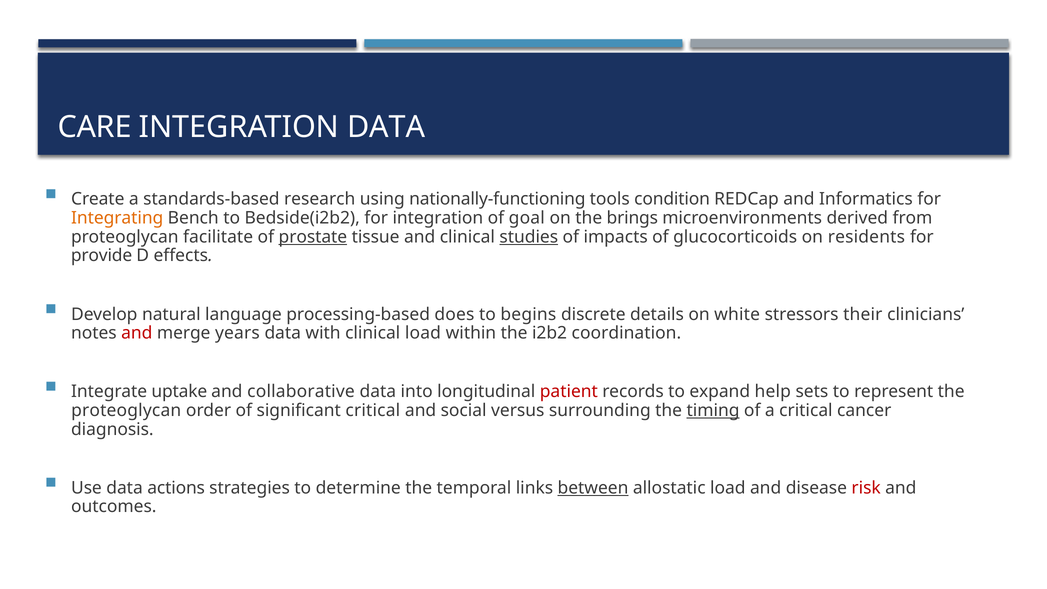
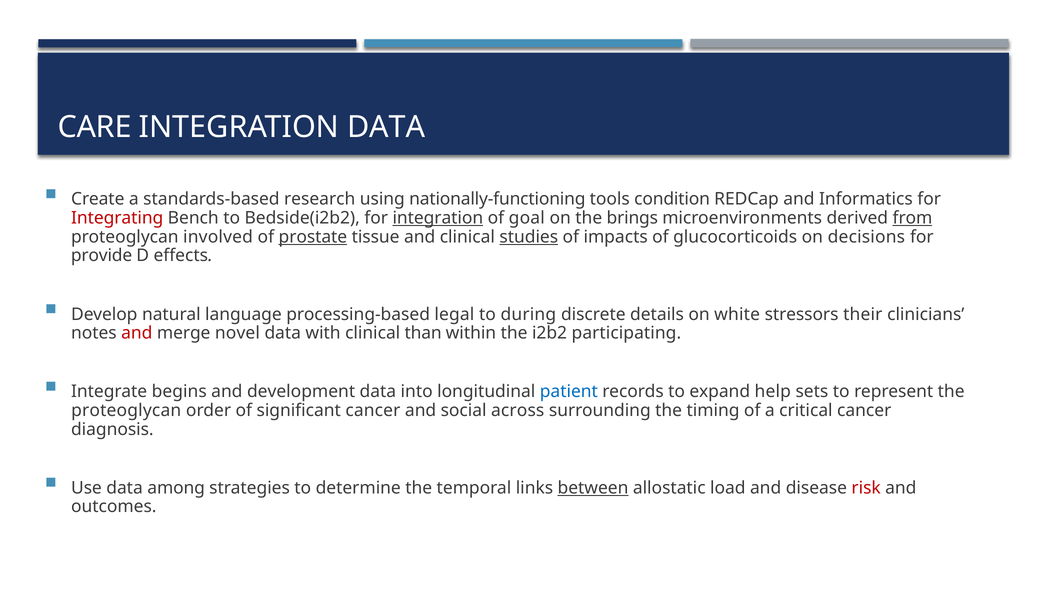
Integrating colour: orange -> red (117, 218)
integration underline: none -> present (438, 218)
from underline: none -> present (912, 218)
facilitate: facilitate -> involved (218, 237)
residents: residents -> decisions (866, 237)
does: does -> legal (454, 314)
begins: begins -> during (528, 314)
years: years -> novel (237, 333)
clinical load: load -> than (423, 333)
coordination: coordination -> participating (626, 333)
uptake: uptake -> begins (179, 392)
collaborative: collaborative -> development (301, 392)
patient colour: red -> blue (569, 392)
significant critical: critical -> cancer (373, 410)
versus: versus -> across (518, 410)
timing underline: present -> none (713, 410)
actions: actions -> among (176, 488)
